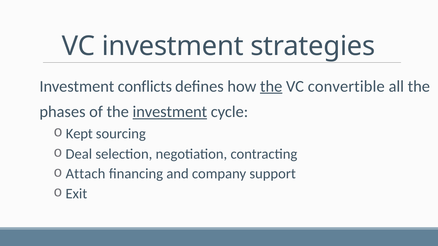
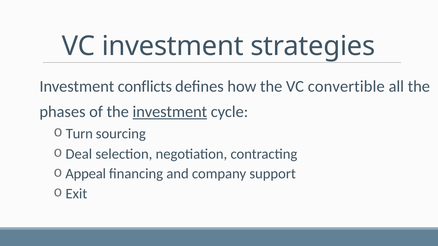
the underline: present -> none (271, 86)
Kept: Kept -> Turn (79, 134)
Attach: Attach -> Appeal (86, 174)
